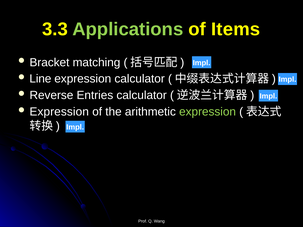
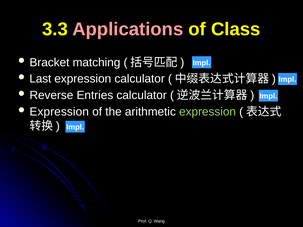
Applications colour: light green -> pink (128, 29)
Items: Items -> Class (236, 29)
Line: Line -> Last (40, 79)
